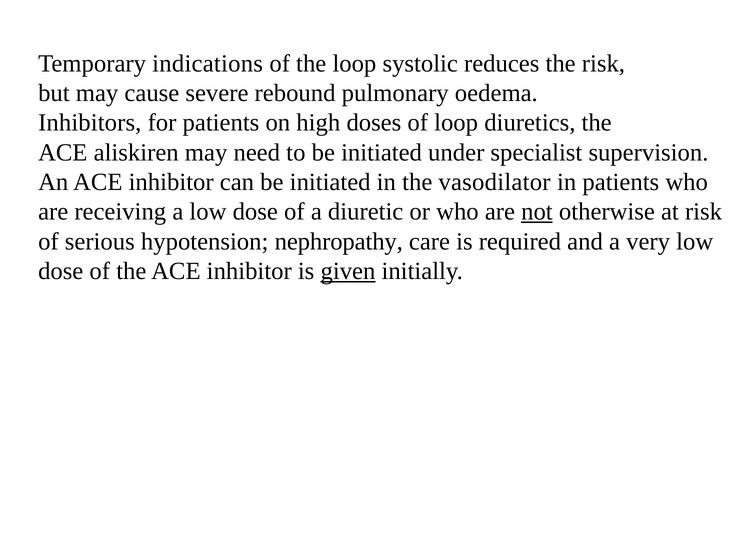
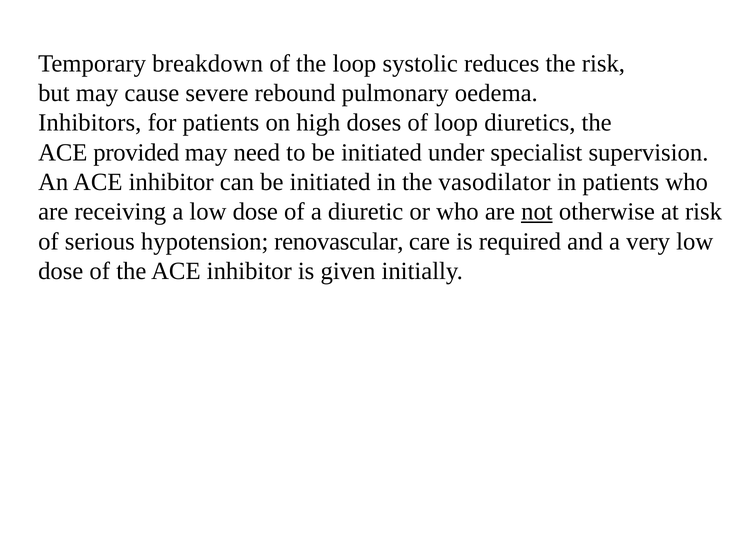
indications: indications -> breakdown (208, 63)
aliskiren: aliskiren -> provided (136, 152)
nephropathy: nephropathy -> renovascular (339, 241)
given underline: present -> none (348, 271)
